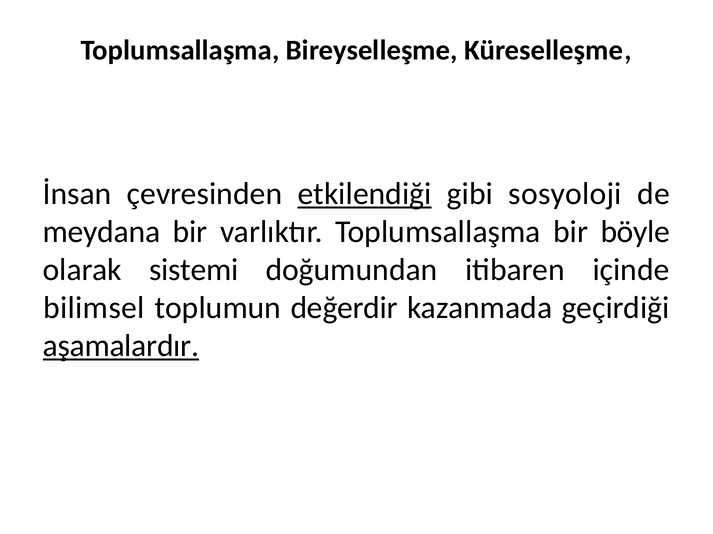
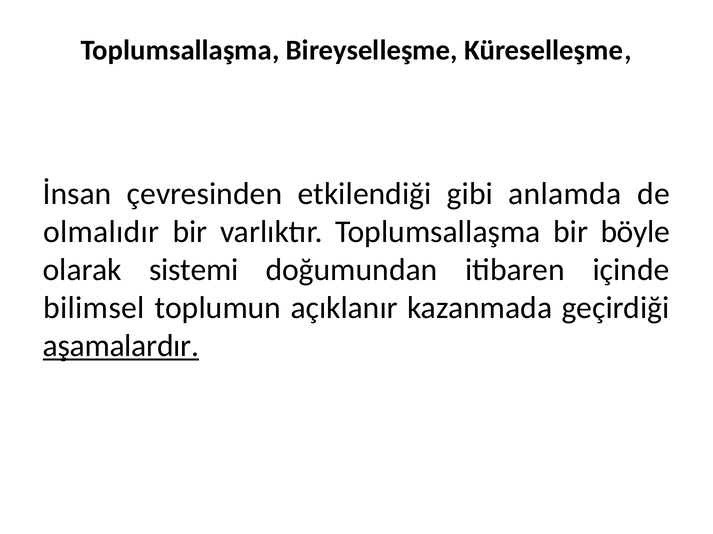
etkilendiği underline: present -> none (365, 194)
sosyoloji: sosyoloji -> anlamda (565, 194)
meydana: meydana -> olmalıdır (101, 232)
değerdir: değerdir -> açıklanır (344, 308)
